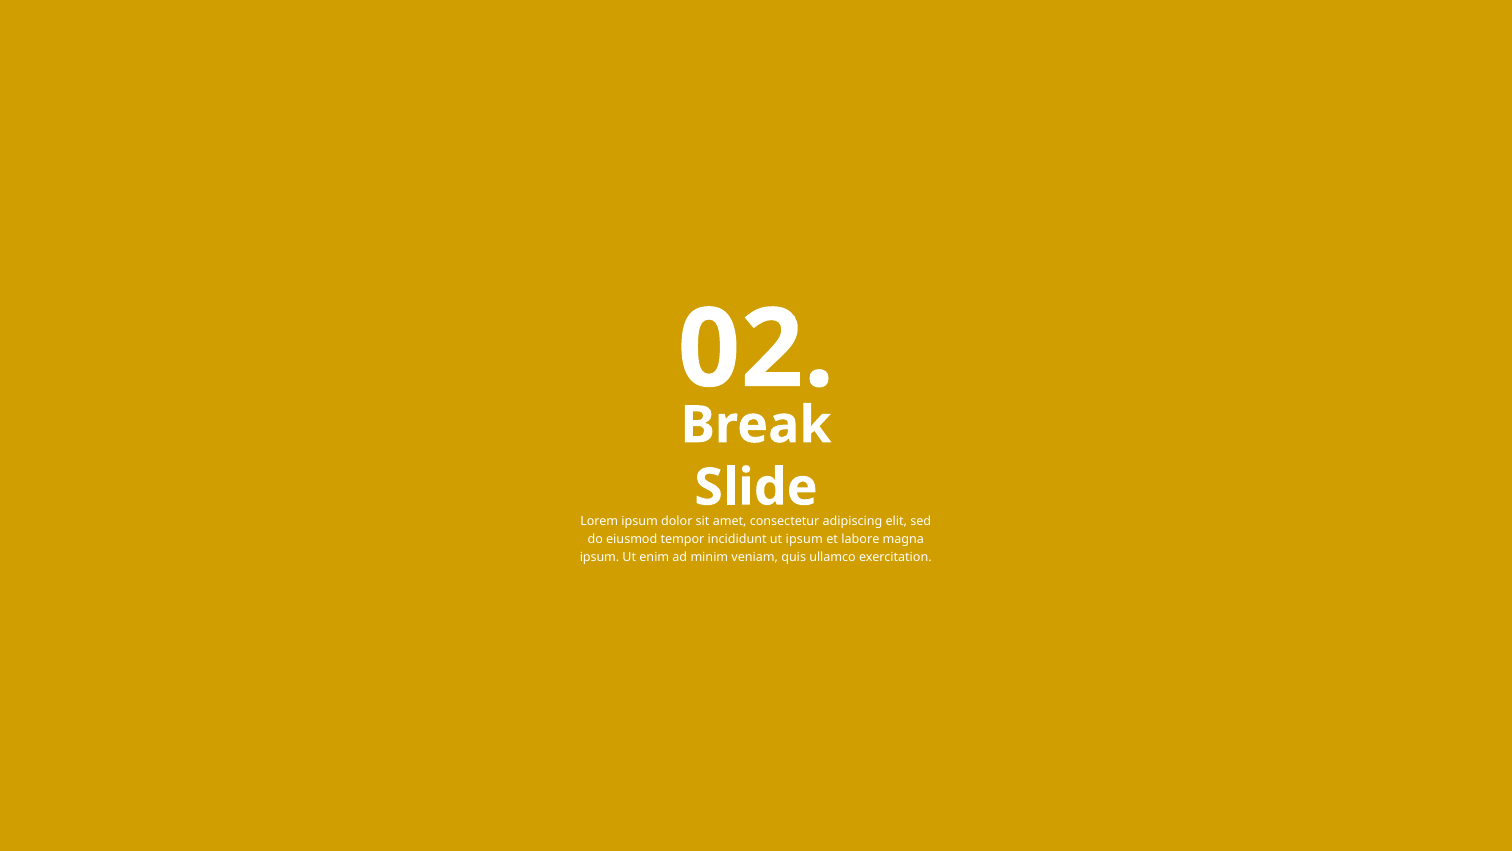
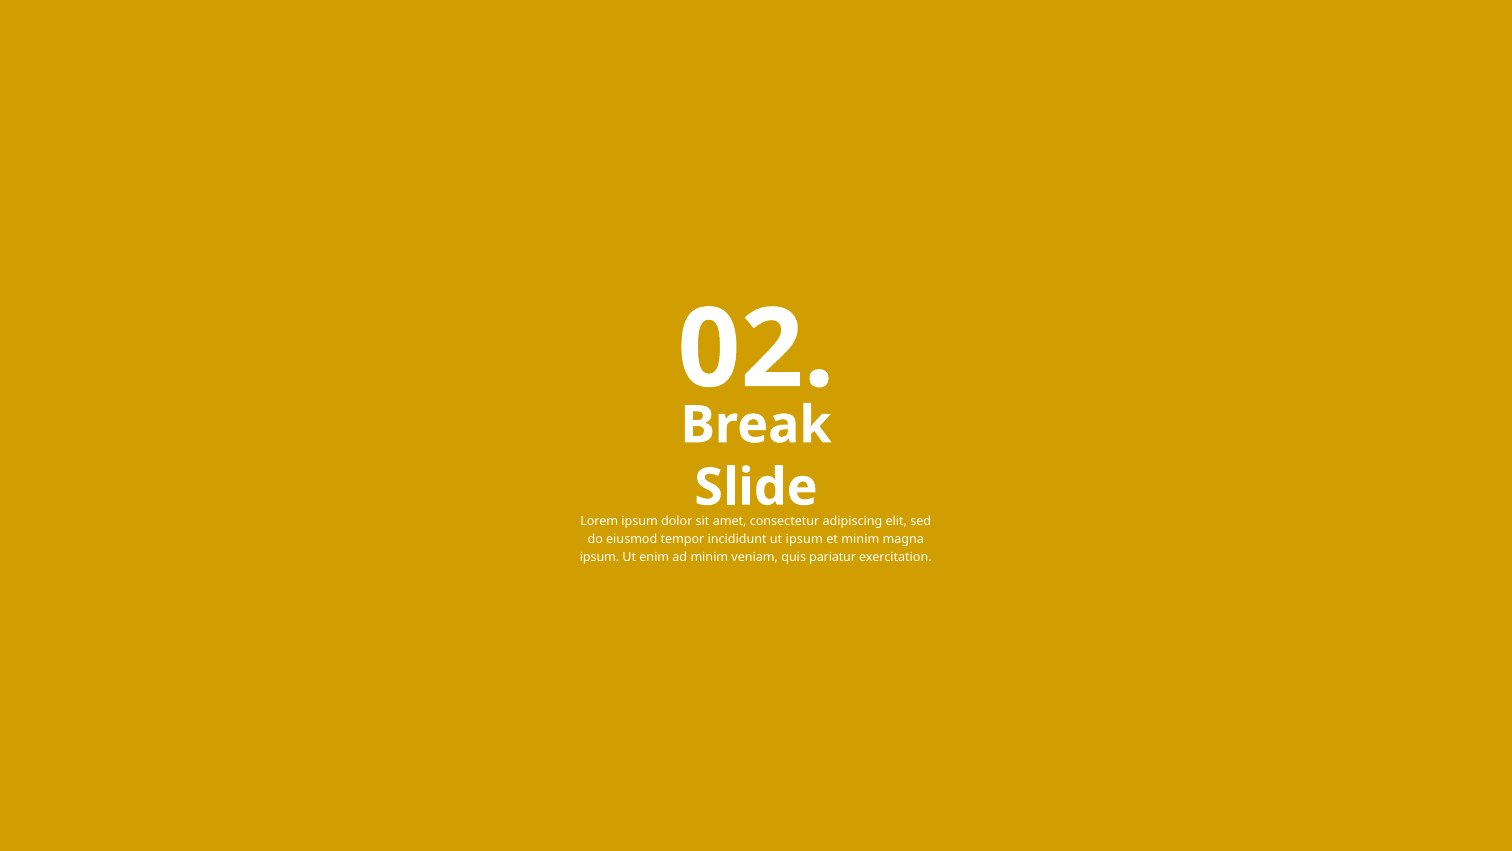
et labore: labore -> minim (860, 539)
ullamco: ullamco -> pariatur (833, 557)
